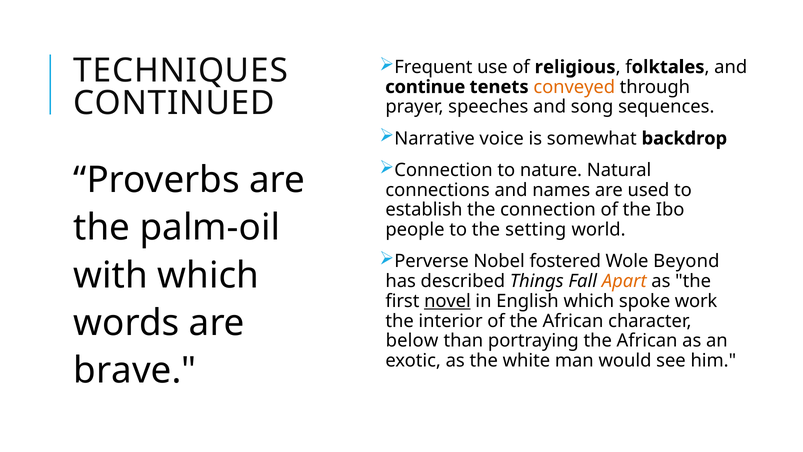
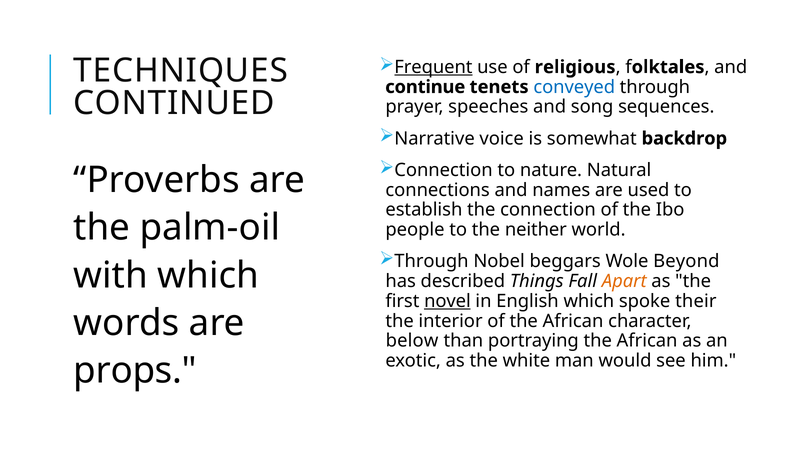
Frequent underline: none -> present (433, 67)
conveyed colour: orange -> blue (574, 87)
setting: setting -> neither (536, 230)
Perverse: Perverse -> Through (431, 261)
fostered: fostered -> beggars (565, 261)
work: work -> their (696, 301)
brave: brave -> props (135, 370)
